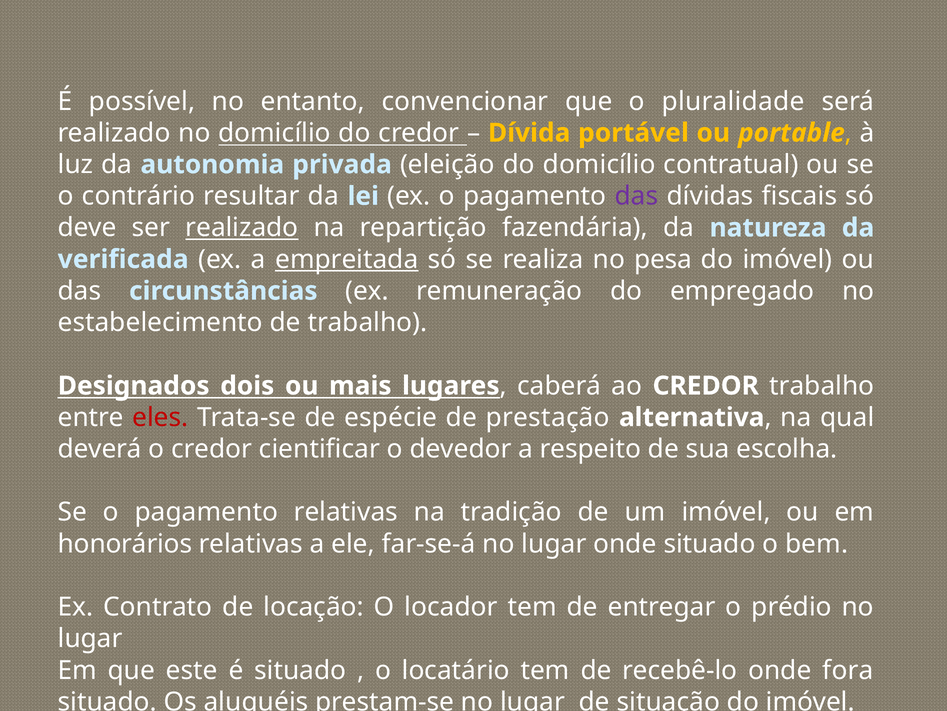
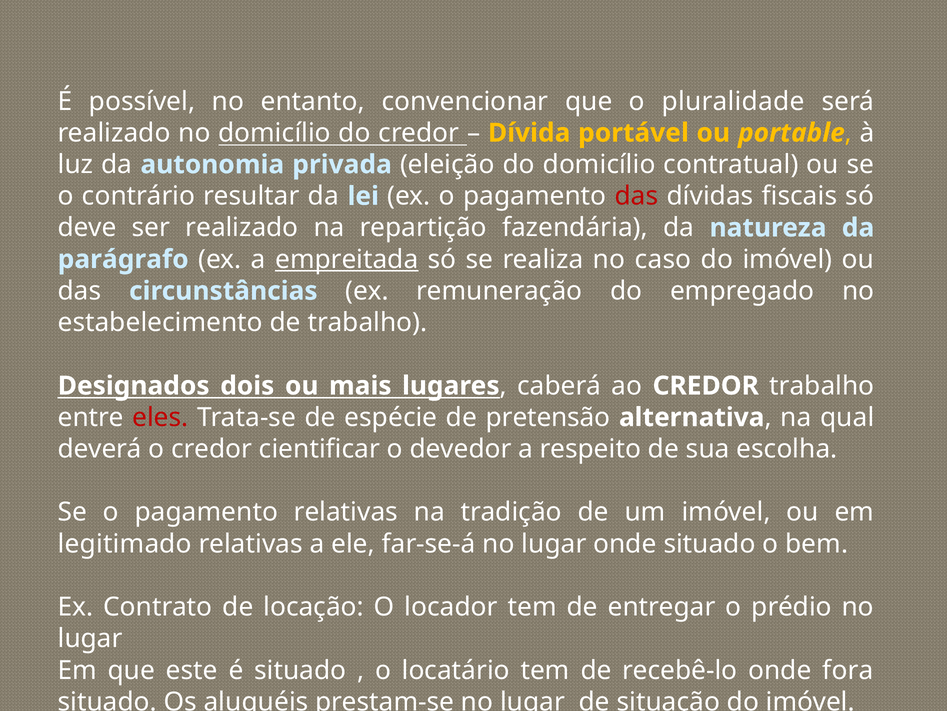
das colour: purple -> red (637, 196)
realizado underline: present -> none (242, 228)
verificada: verificada -> parágrafo (123, 259)
pesa: pesa -> caso (663, 259)
prestação: prestação -> pretensão (548, 417)
honorários: honorários -> legitimado (125, 543)
